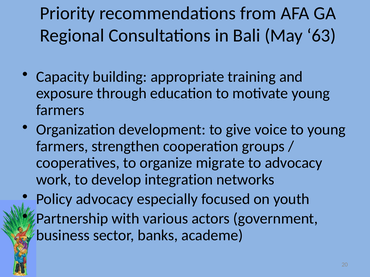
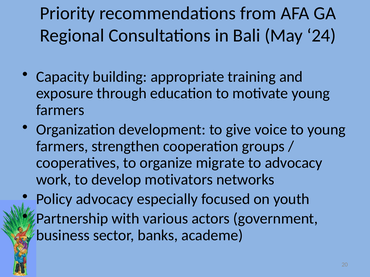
63: 63 -> 24 (321, 36)
integration: integration -> motivators (179, 180)
